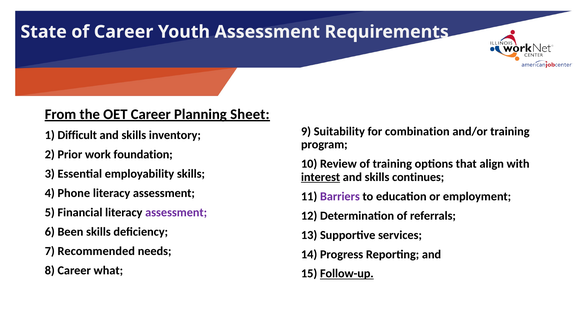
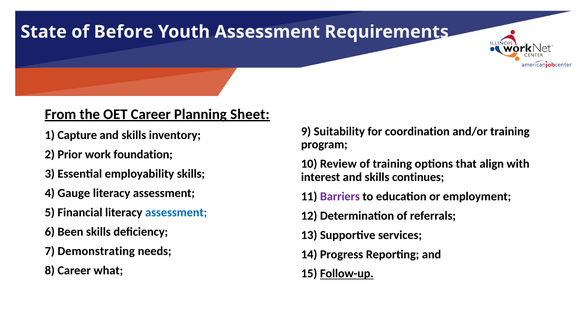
of Career: Career -> Before (124, 32)
combination: combination -> coordination (417, 131)
Difficult: Difficult -> Capture (77, 135)
interest underline: present -> none (321, 177)
Phone: Phone -> Gauge (74, 193)
assessment colour: purple -> blue (176, 212)
Recommended: Recommended -> Demonstrating (96, 251)
